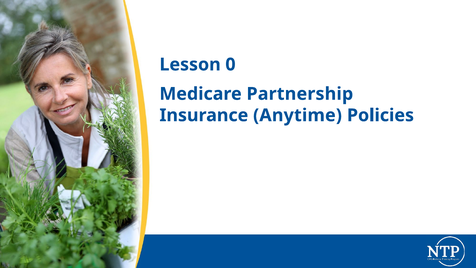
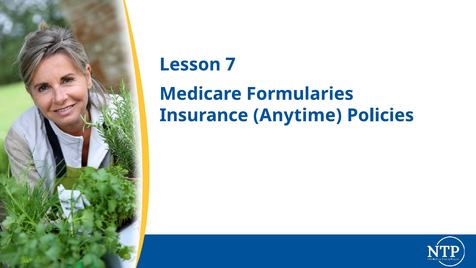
0: 0 -> 7 (230, 64)
Partnership: Partnership -> Formularies (300, 94)
